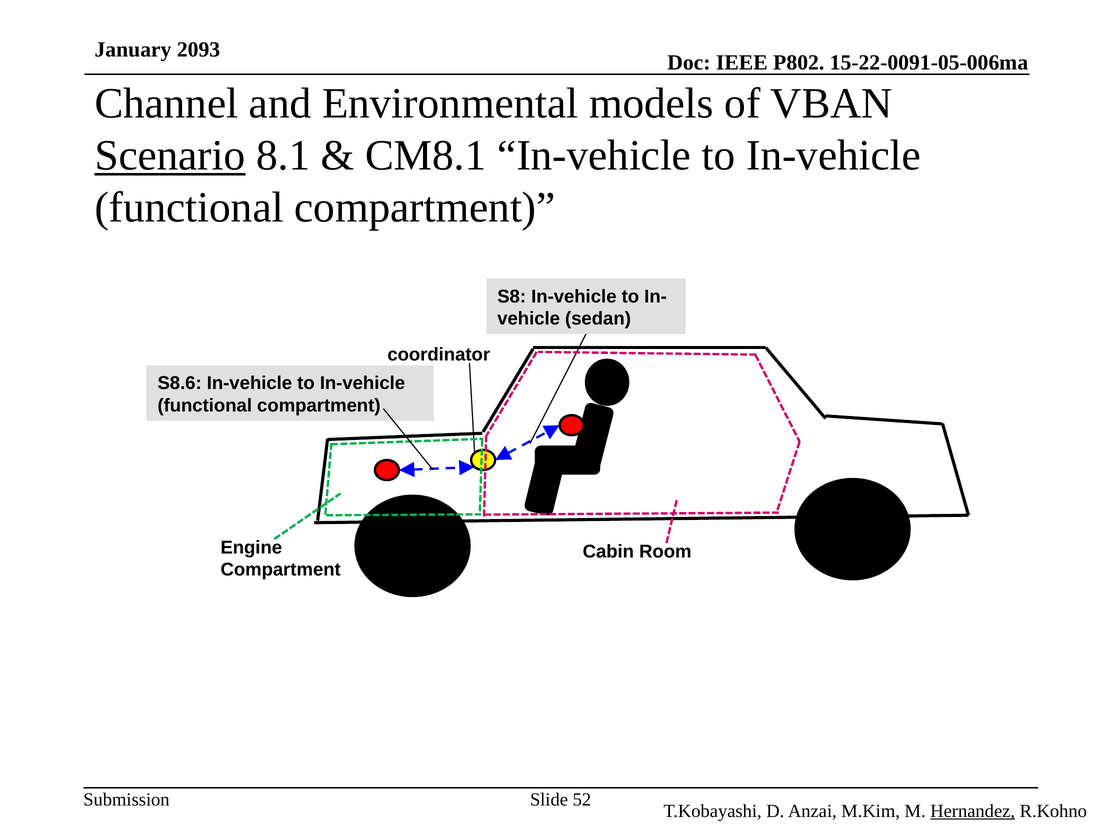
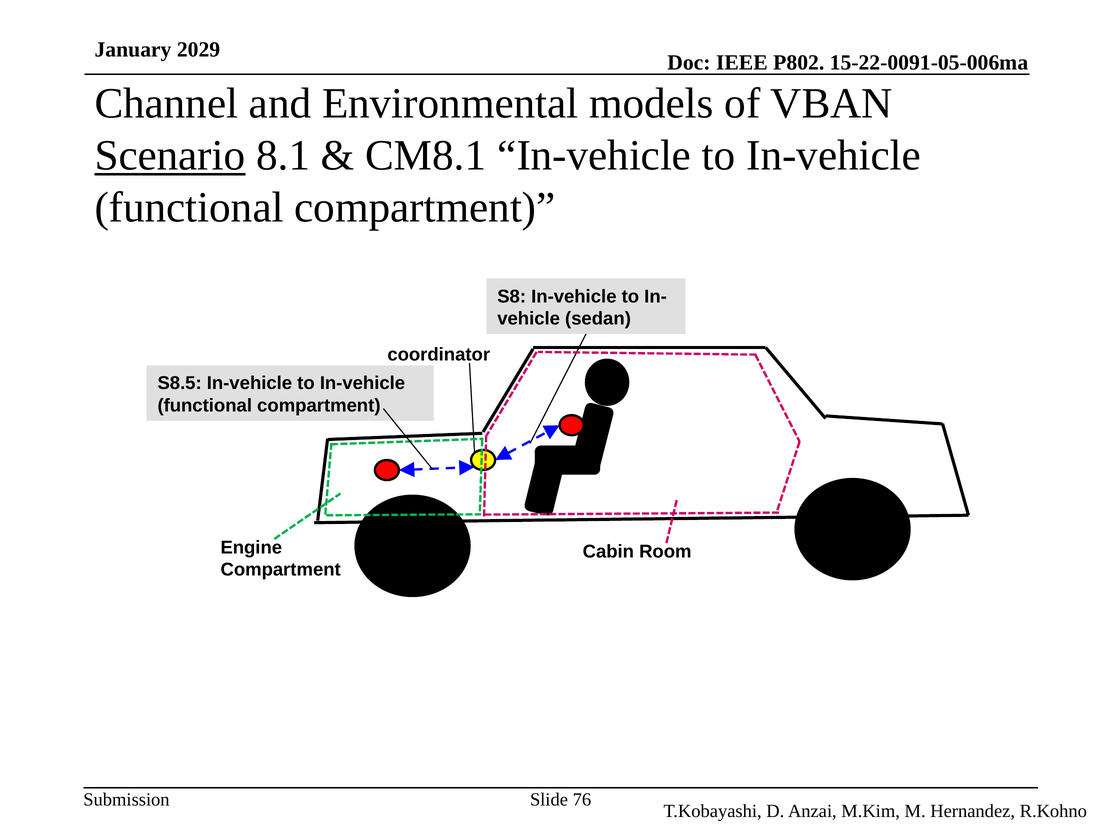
2093: 2093 -> 2029 (199, 50)
S8.6: S8.6 -> S8.5 (180, 383)
52: 52 -> 76 (582, 800)
Hernandez underline: present -> none (973, 811)
